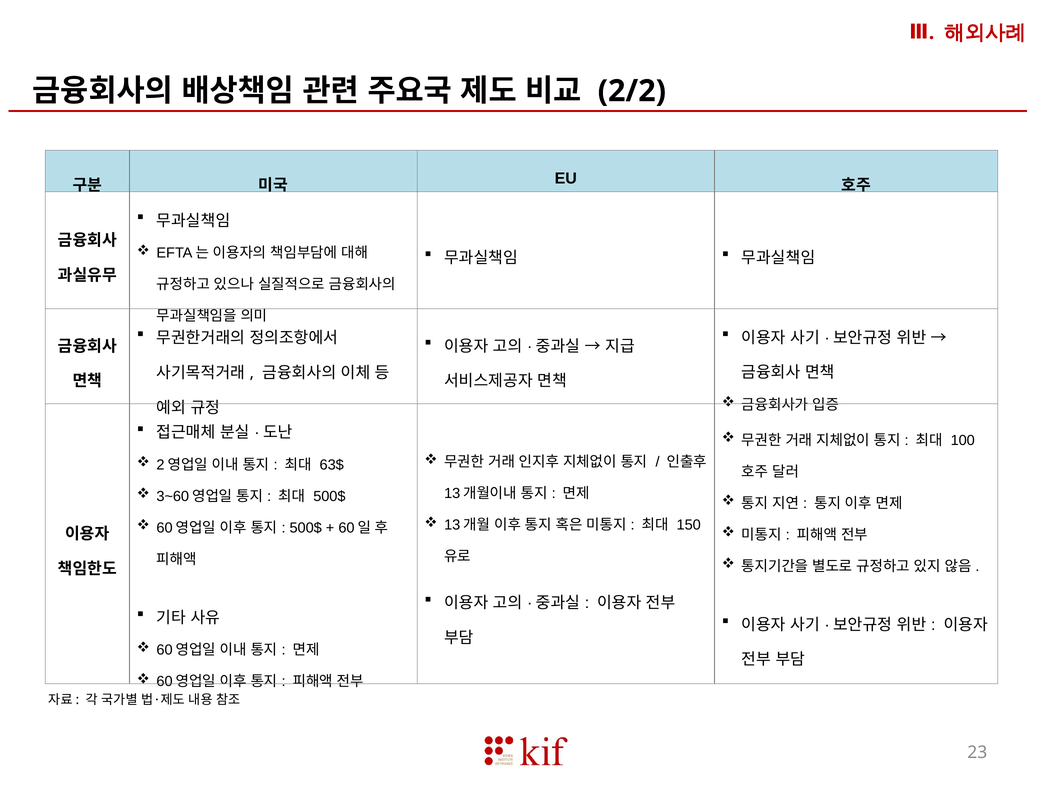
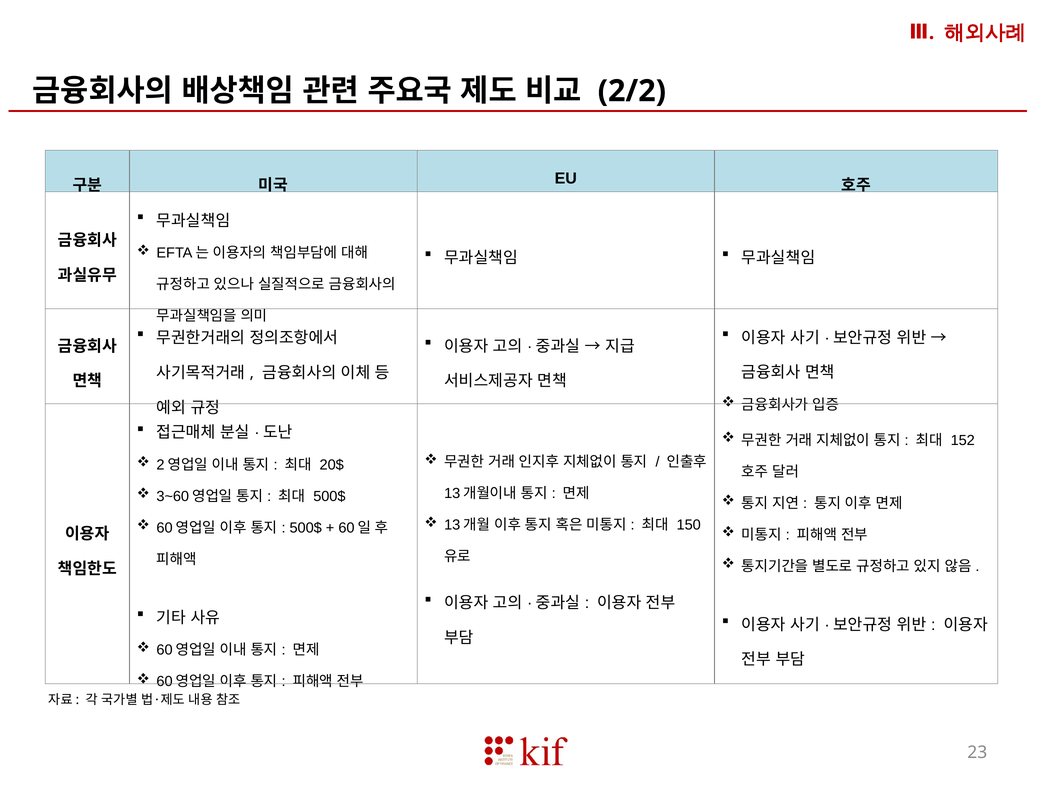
100: 100 -> 152 (963, 440)
63$: 63$ -> 20$ (332, 465)
